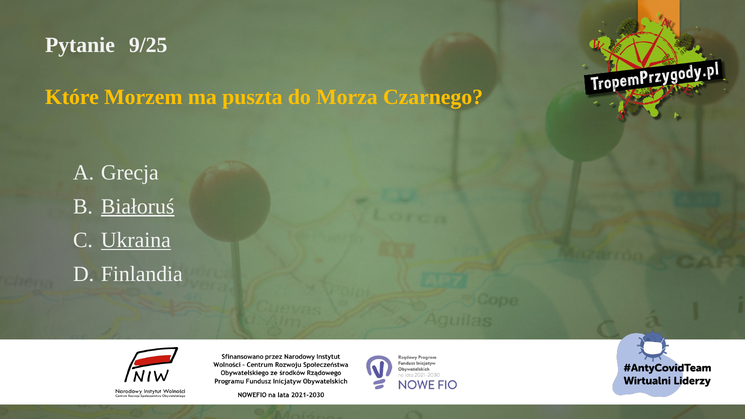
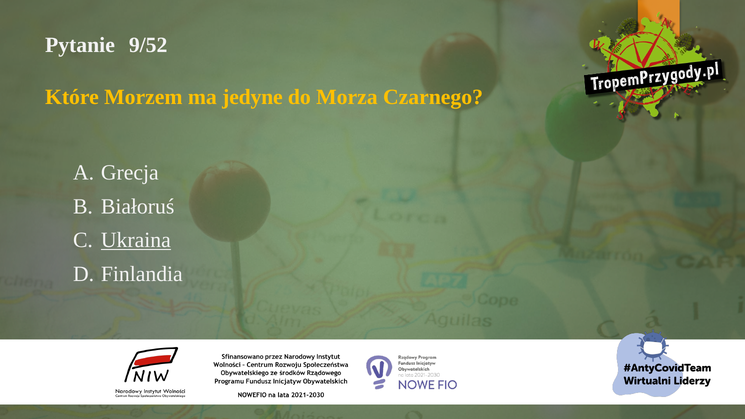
9/25: 9/25 -> 9/52 (148, 45)
puszta: puszta -> jedyne (252, 97)
Białoruś underline: present -> none (138, 206)
